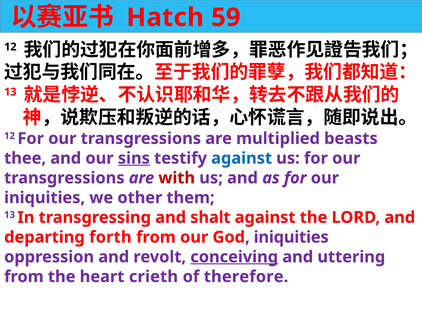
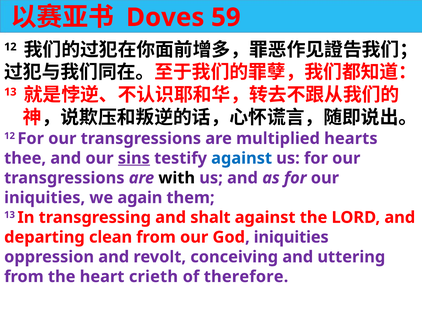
Hatch: Hatch -> Doves (165, 17)
beasts: beasts -> hearts (351, 138)
with colour: red -> black (177, 178)
other: other -> again (140, 197)
forth: forth -> clean (111, 237)
conceiving underline: present -> none (234, 257)
